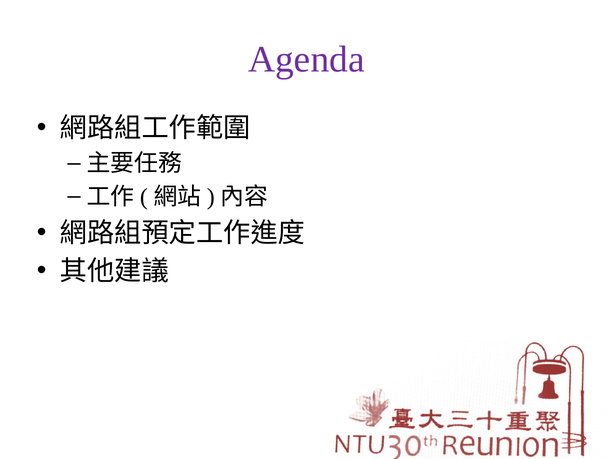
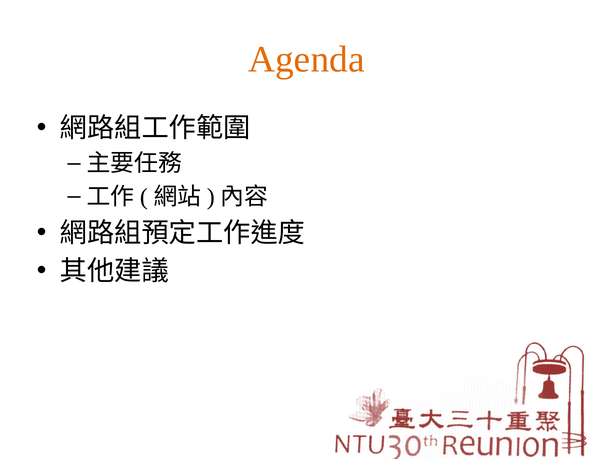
Agenda colour: purple -> orange (306, 59)
